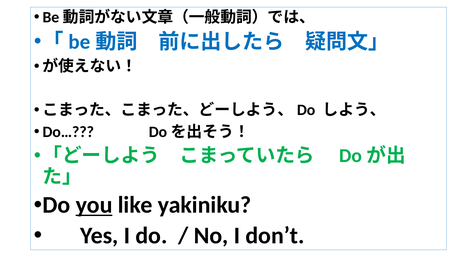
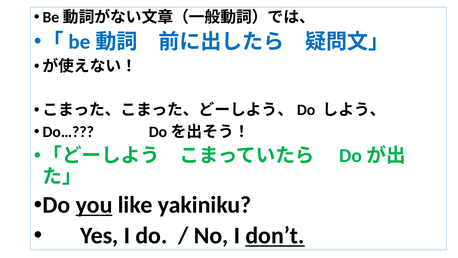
don’t underline: none -> present (275, 235)
